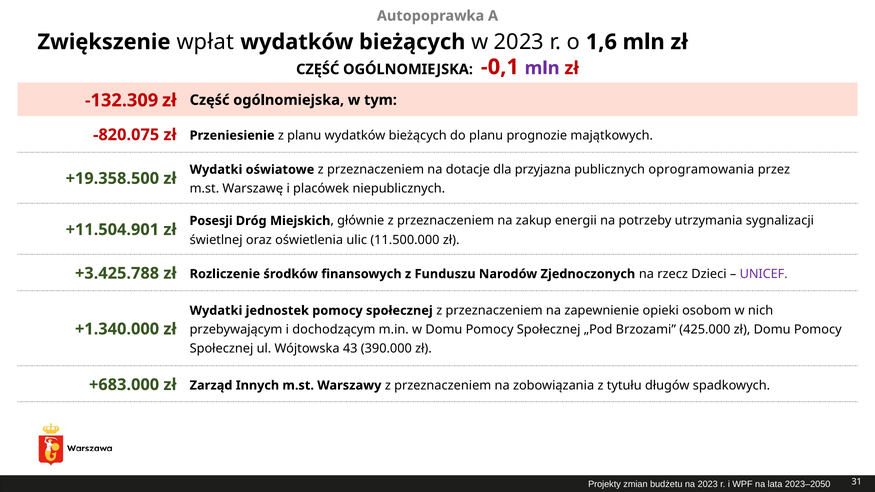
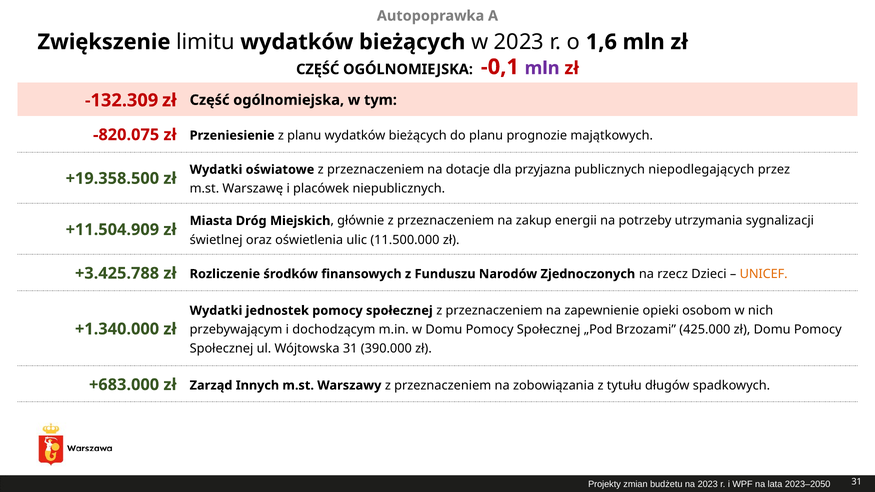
wpłat: wpłat -> limitu (205, 42)
oprogramowania: oprogramowania -> niepodlegających (701, 170)
Posesji: Posesji -> Miasta (211, 221)
+11.504.901: +11.504.901 -> +11.504.909 (112, 230)
UNICEF colour: purple -> orange (764, 274)
Wójtowska 43: 43 -> 31 (350, 349)
